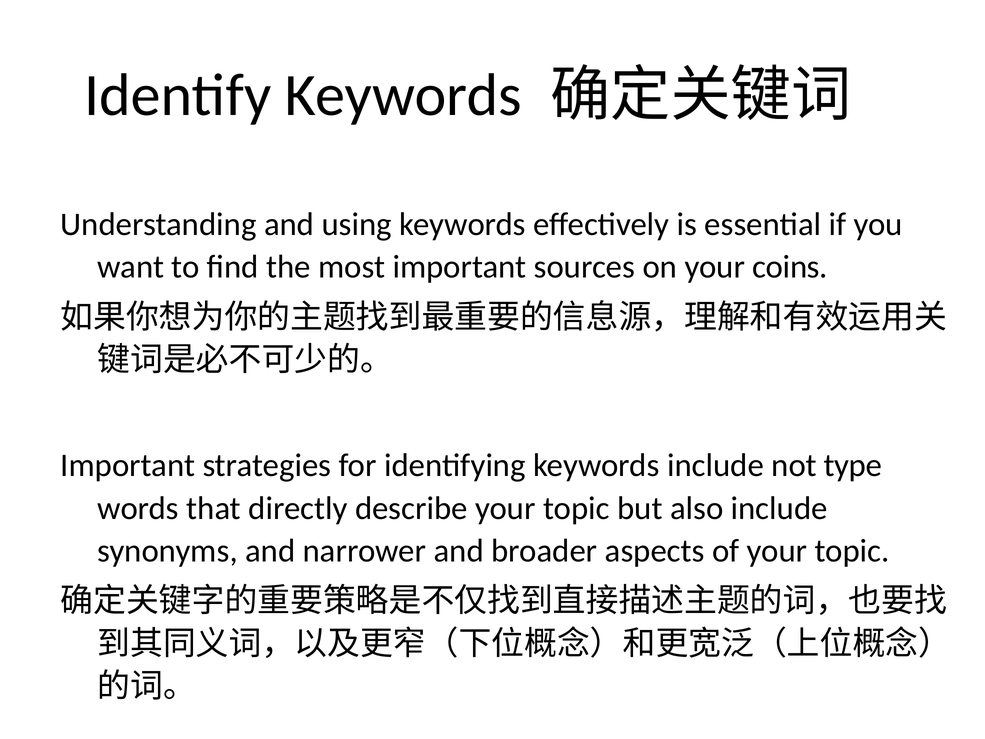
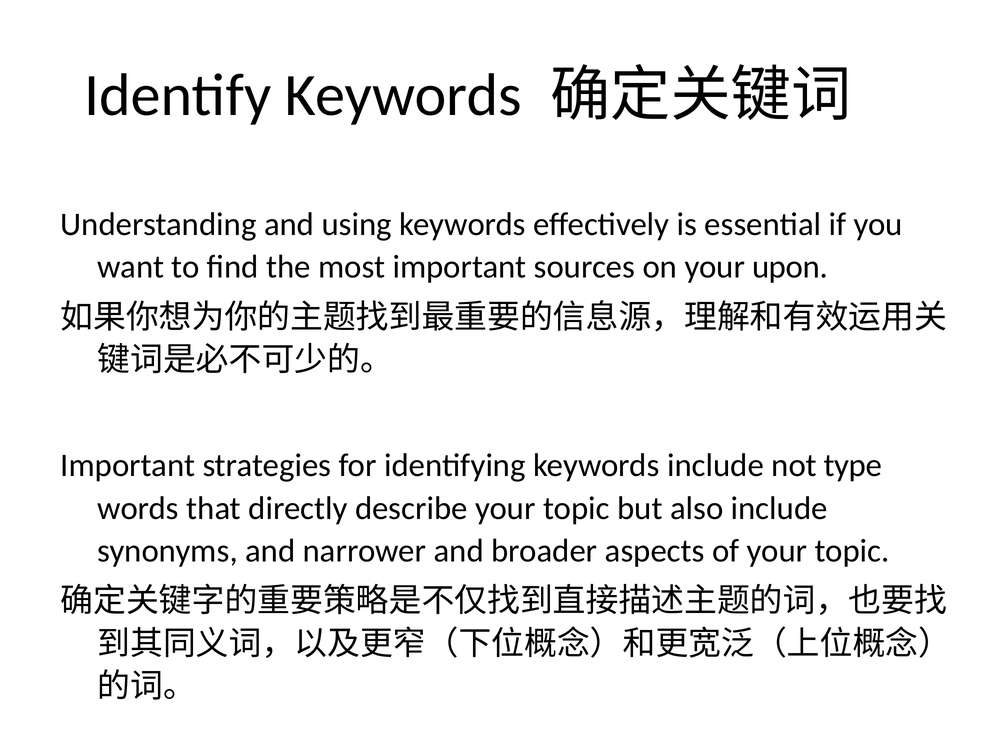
coins: coins -> upon (790, 267)
